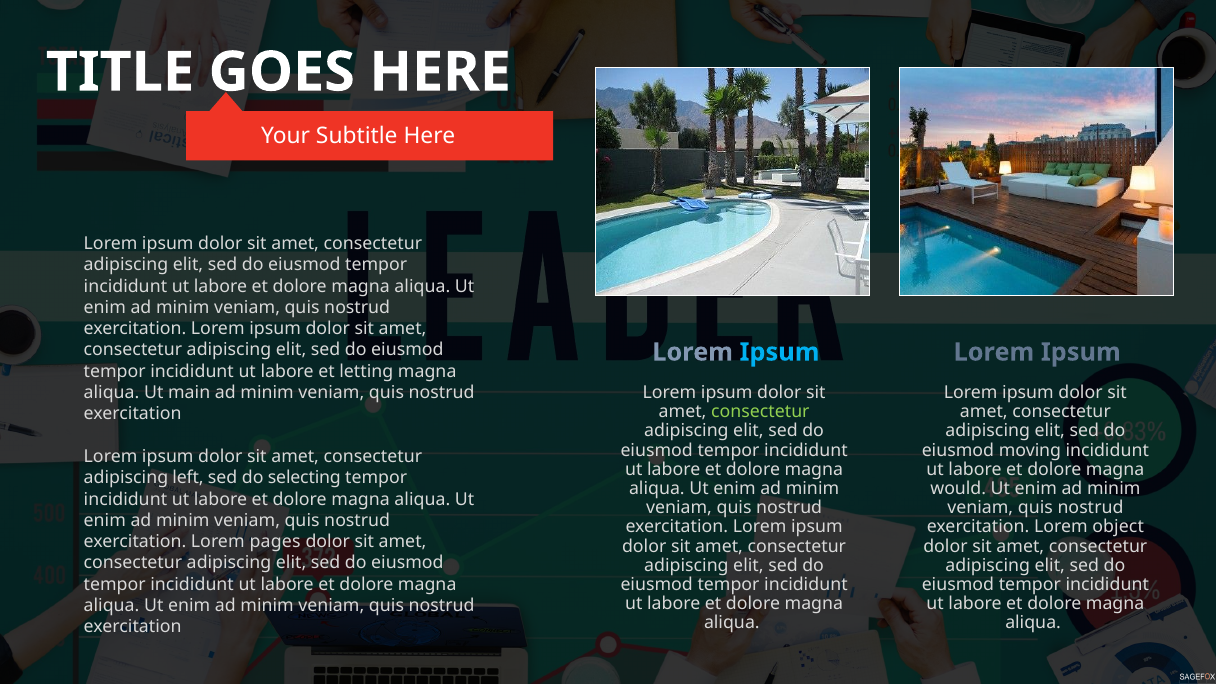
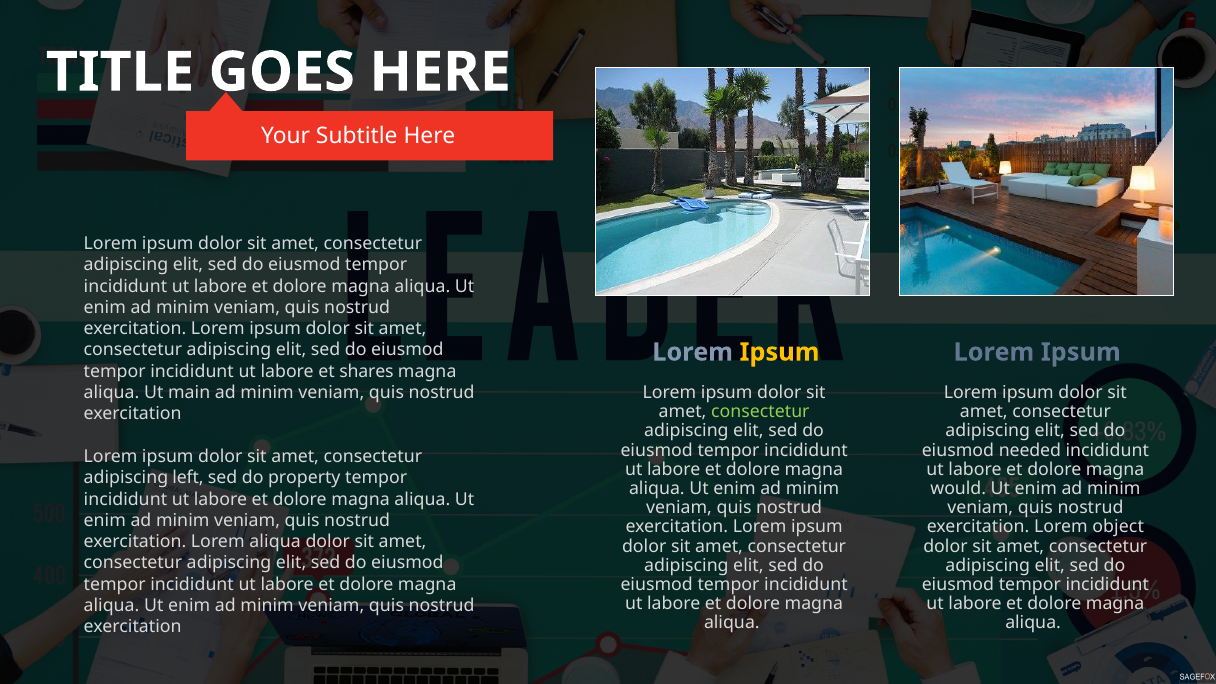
Ipsum colour: light blue -> yellow (779, 352)
letting: letting -> shares (366, 371)
moving: moving -> needed (1030, 450)
selecting: selecting -> property (304, 478)
Lorem pages: pages -> aliqua (275, 542)
